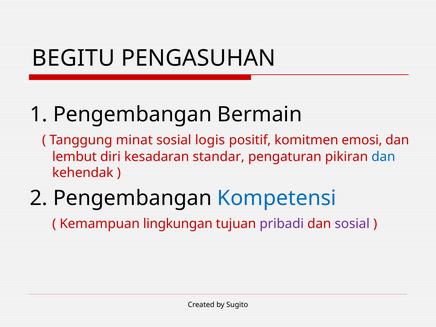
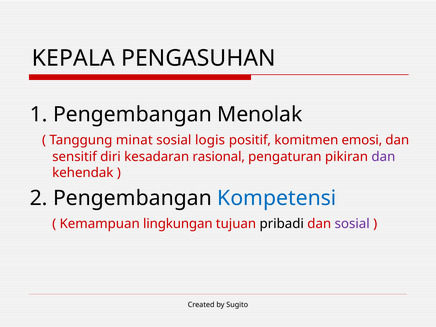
BEGITU: BEGITU -> KEPALA (73, 58)
Bermain: Bermain -> Menolak (260, 114)
lembut: lembut -> sensitif (75, 157)
standar: standar -> rasional (219, 157)
dan colour: blue -> purple (383, 157)
pribadi colour: purple -> black (282, 224)
